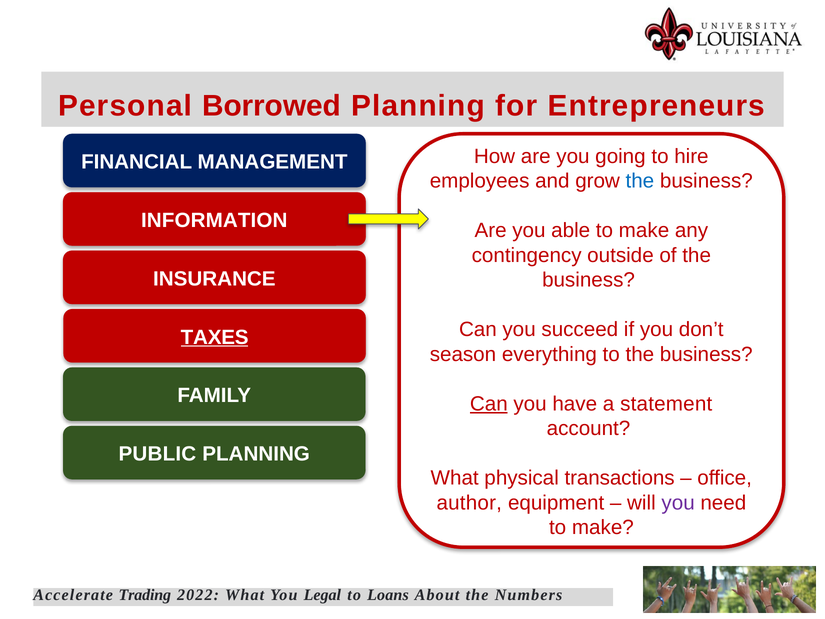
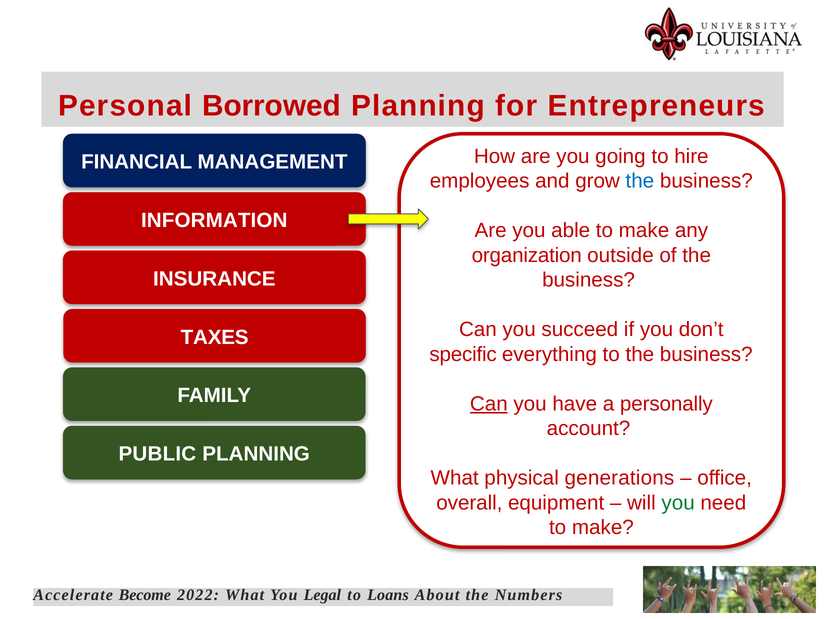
contingency: contingency -> organization (527, 255)
TAXES underline: present -> none (215, 337)
season: season -> specific (463, 354)
statement: statement -> personally (666, 404)
transactions: transactions -> generations (619, 478)
author: author -> overall (469, 503)
you colour: purple -> green (678, 503)
Trading: Trading -> Become (145, 595)
